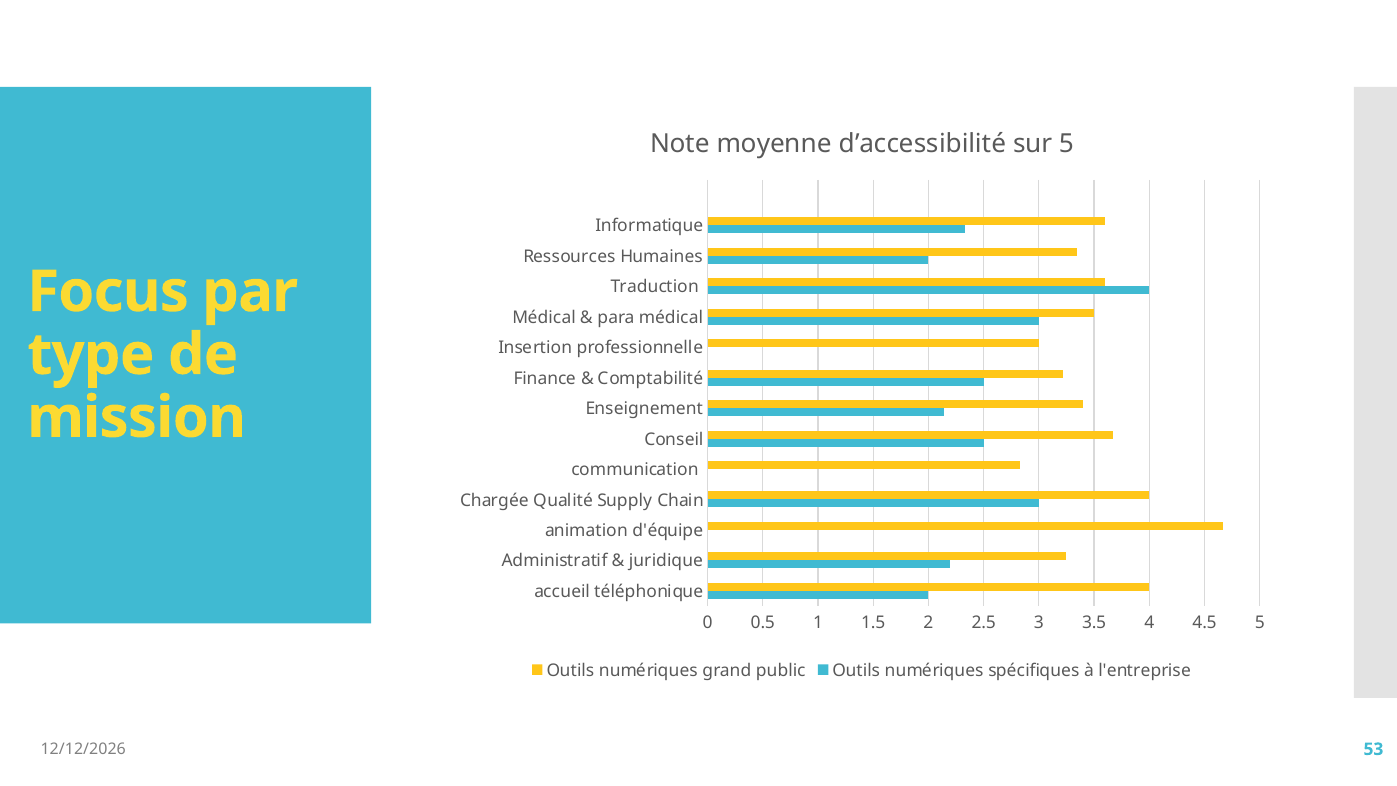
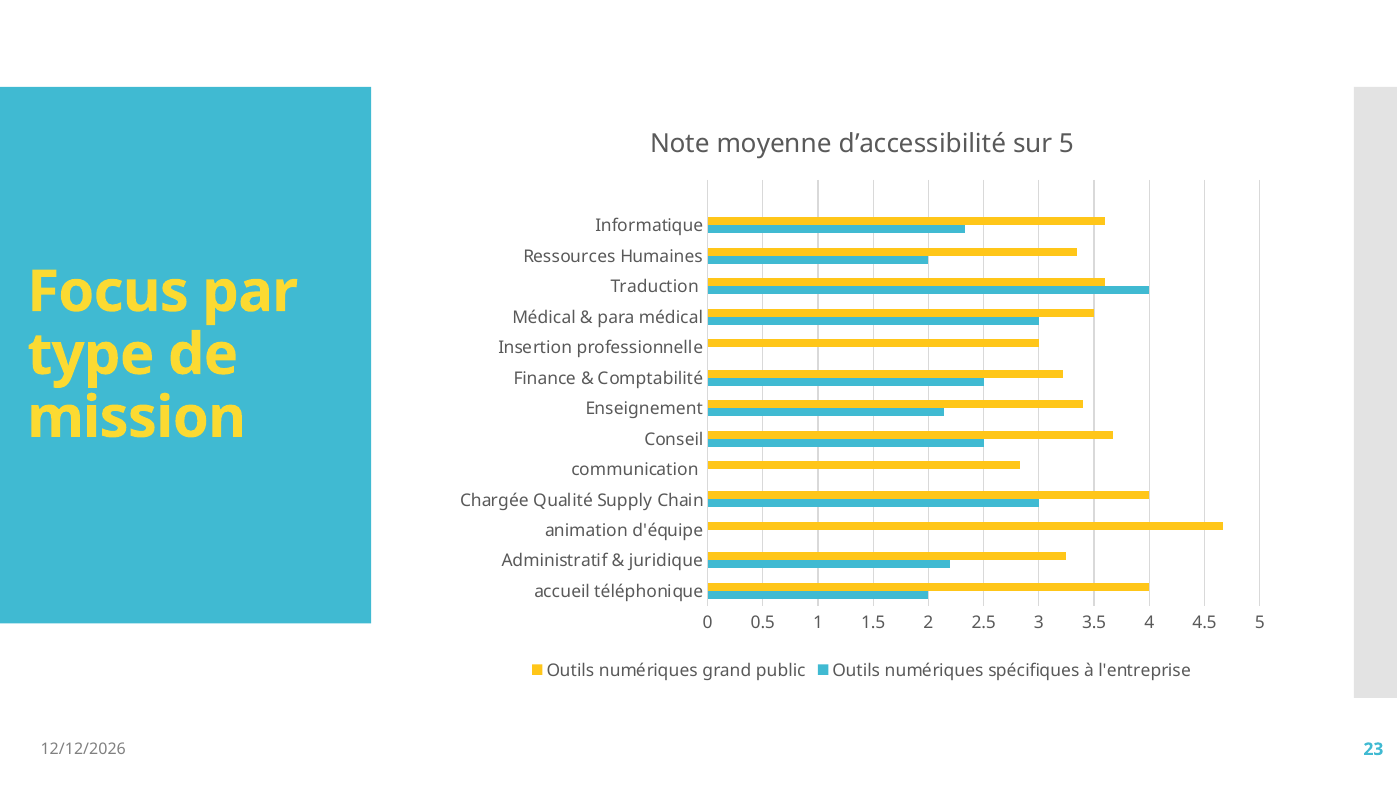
53: 53 -> 23 (1373, 749)
